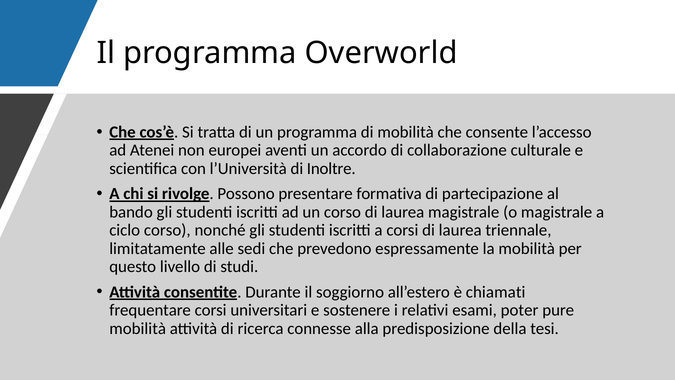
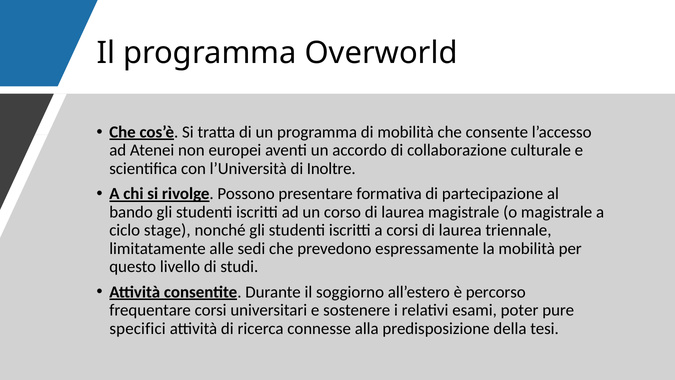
ciclo corso: corso -> stage (167, 230)
chiamati: chiamati -> percorso (496, 292)
mobilità: mobilità -> specifici (138, 328)
